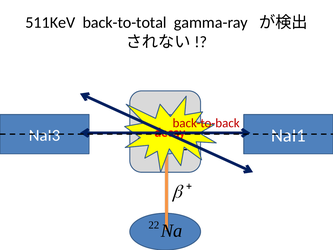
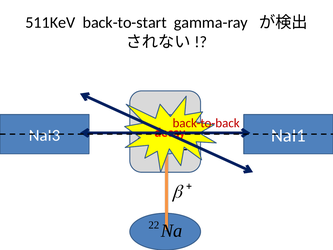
back-to-total: back-to-total -> back-to-start (125, 23)
